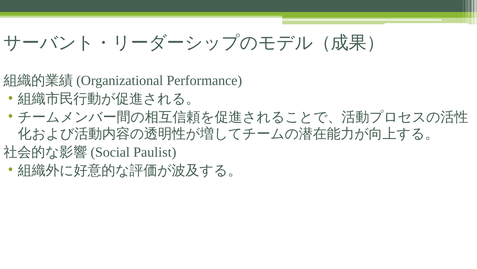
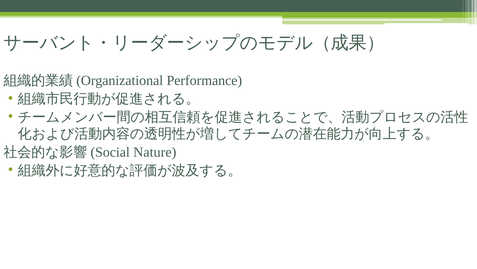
Paulist: Paulist -> Nature (155, 152)
